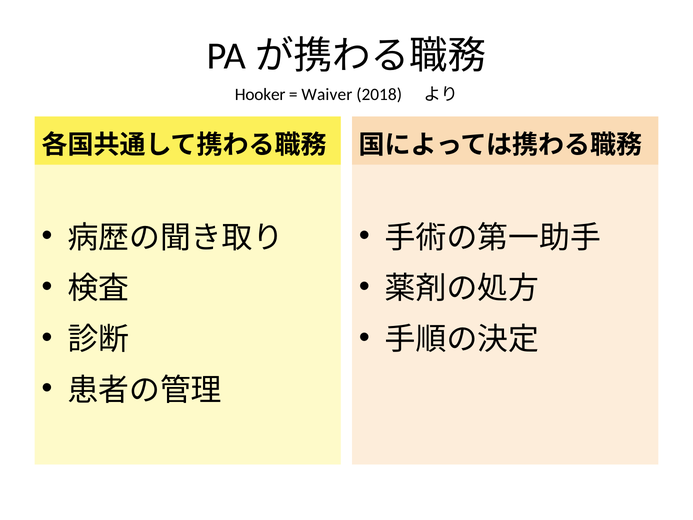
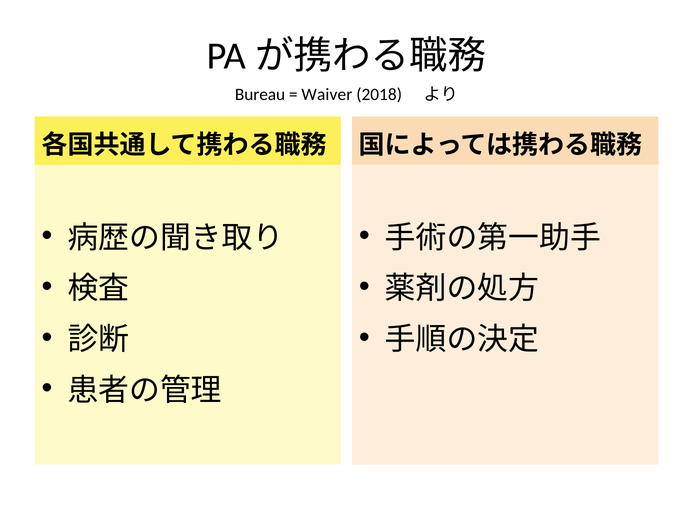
Hooker: Hooker -> Bureau (260, 94)
